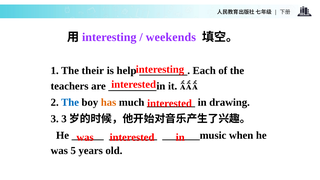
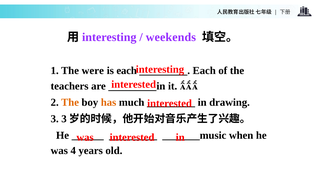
their: their -> were (93, 71)
is help: help -> each (127, 71)
The colour: blue -> orange (70, 102)
5: 5 -> 4 (73, 151)
